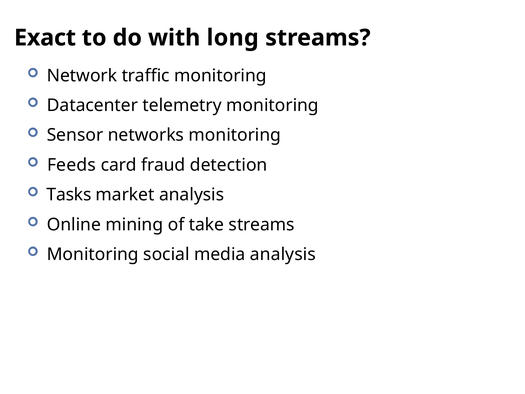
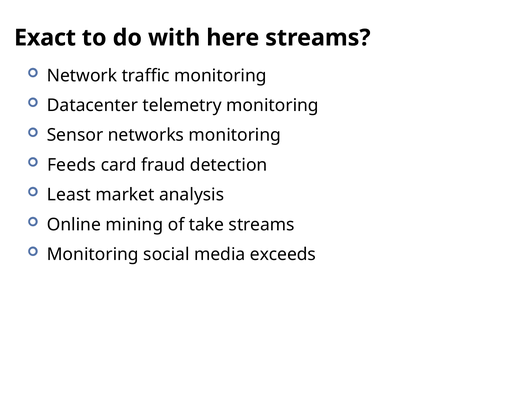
long: long -> here (233, 38)
Tasks: Tasks -> Least (69, 195)
media analysis: analysis -> exceeds (283, 254)
